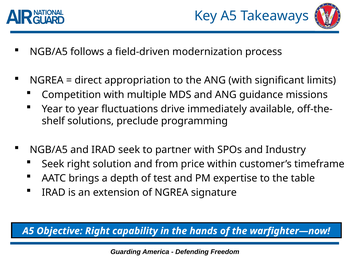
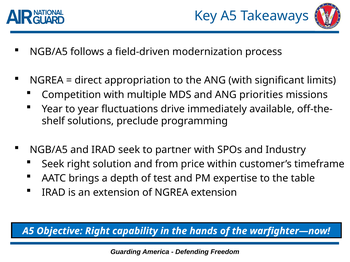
guidance: guidance -> priorities (261, 95)
NGREA signature: signature -> extension (214, 193)
